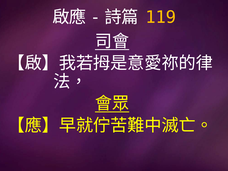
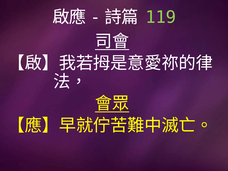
119 colour: yellow -> light green (161, 17)
